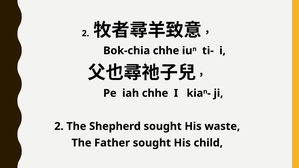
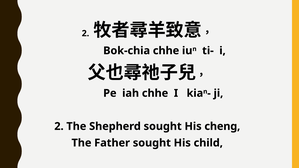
waste: waste -> cheng (222, 126)
